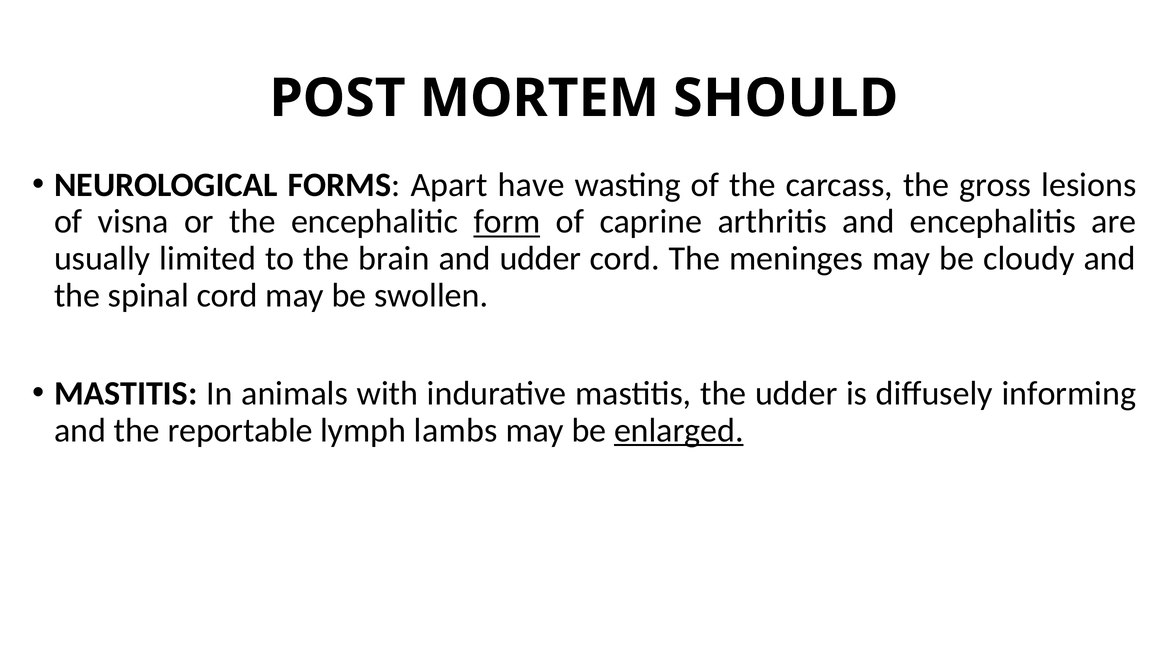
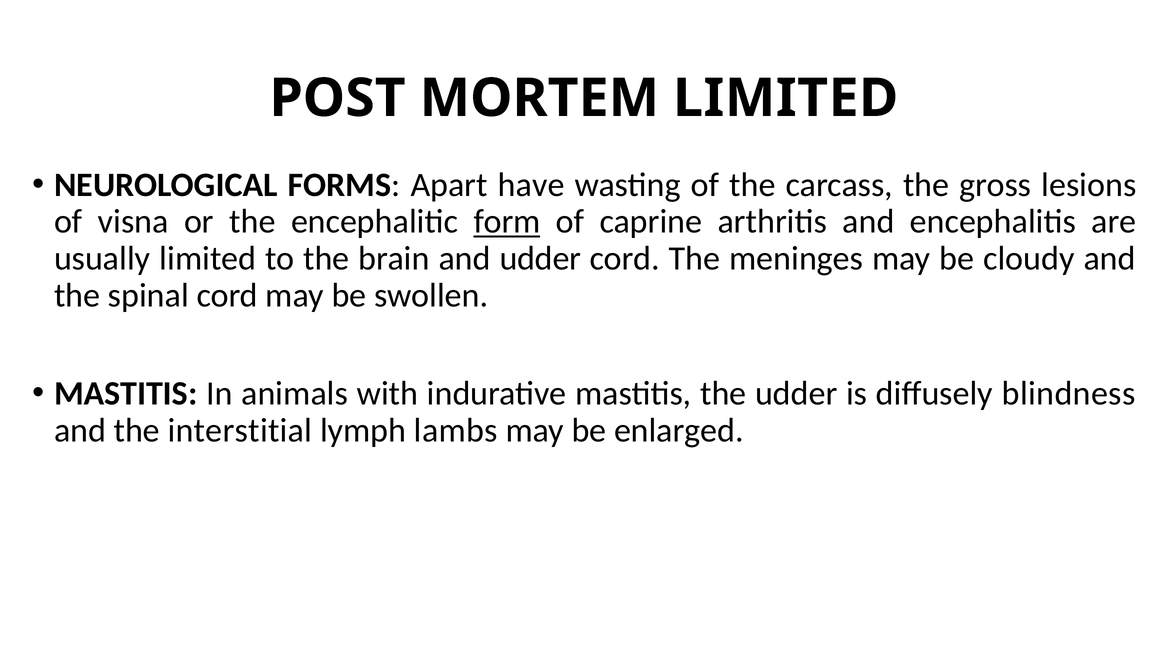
MORTEM SHOULD: SHOULD -> LIMITED (786, 98)
informing: informing -> blindness (1069, 393)
reportable: reportable -> interstitial (240, 430)
enlarged underline: present -> none (679, 430)
